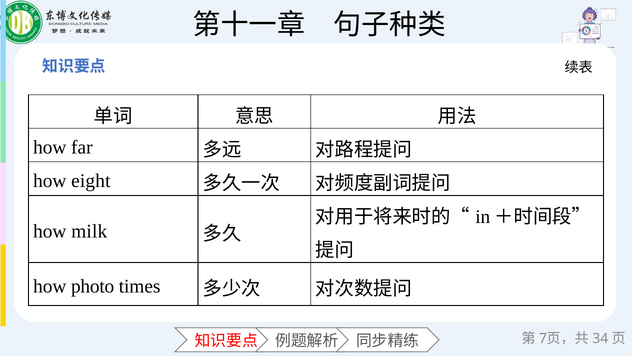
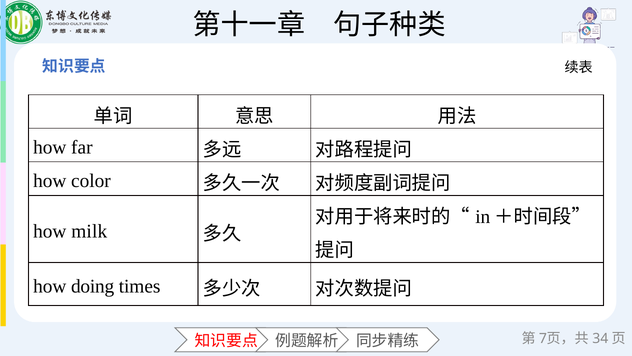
eight: eight -> color (91, 181)
photo: photo -> doing (93, 286)
